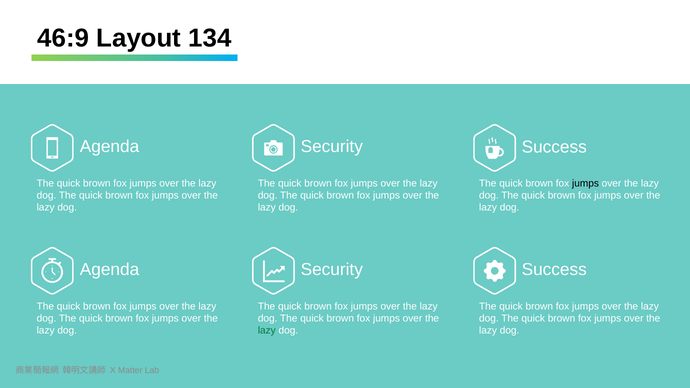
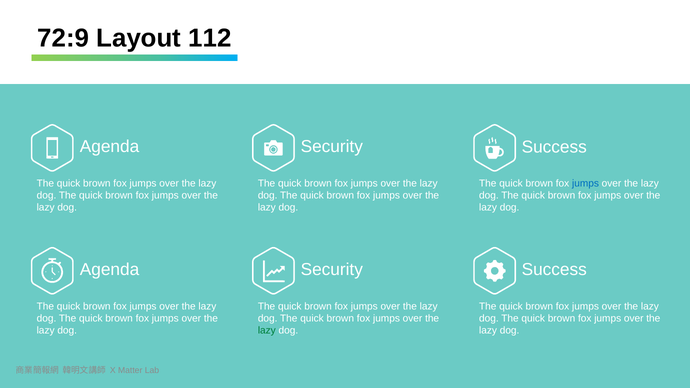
46:9: 46:9 -> 72:9 (63, 38)
134: 134 -> 112 (210, 38)
jumps colour: black -> blue (585, 183)
